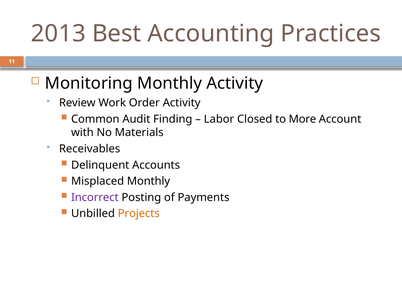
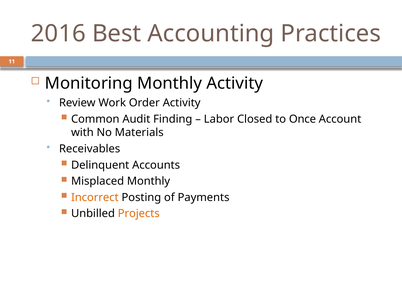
2013: 2013 -> 2016 (58, 33)
More: More -> Once (302, 119)
Incorrect colour: purple -> orange (95, 198)
